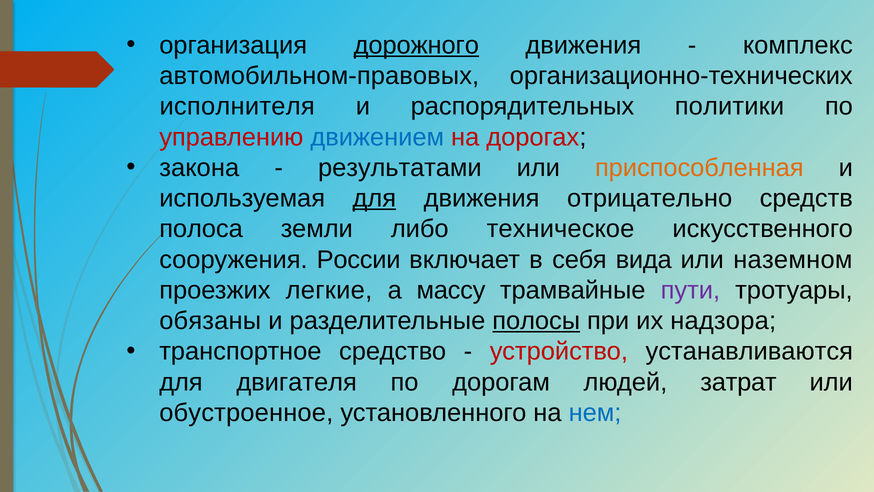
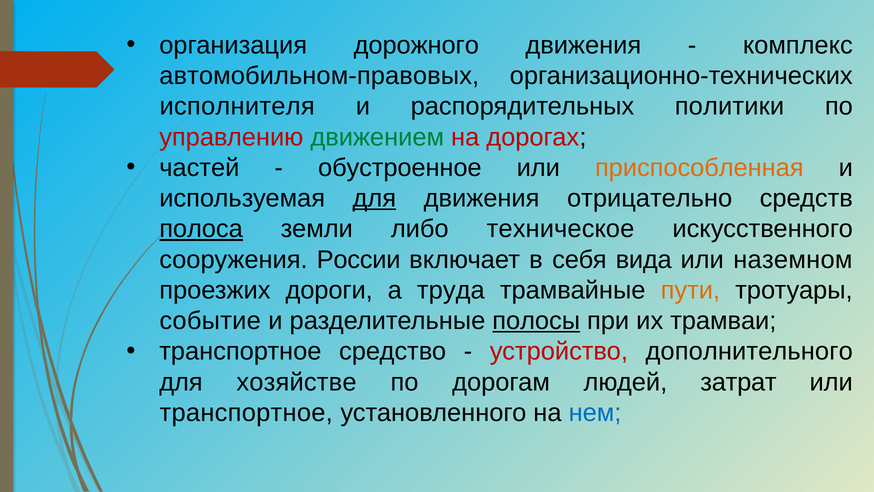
дорожного underline: present -> none (416, 45)
движением colour: blue -> green (377, 137)
закона: закона -> частей (199, 168)
результатами: результатами -> обустроенное (400, 168)
полоса underline: none -> present (201, 229)
легкие: легкие -> дороги (329, 290)
массу: массу -> труда (451, 290)
пути colour: purple -> orange (690, 290)
обязаны: обязаны -> событие (210, 321)
надзора: надзора -> трамваи (723, 321)
устанавливаются: устанавливаются -> дополнительного (749, 351)
двигателя: двигателя -> хозяйстве (296, 382)
обустроенное: обустроенное -> транспортное (246, 412)
